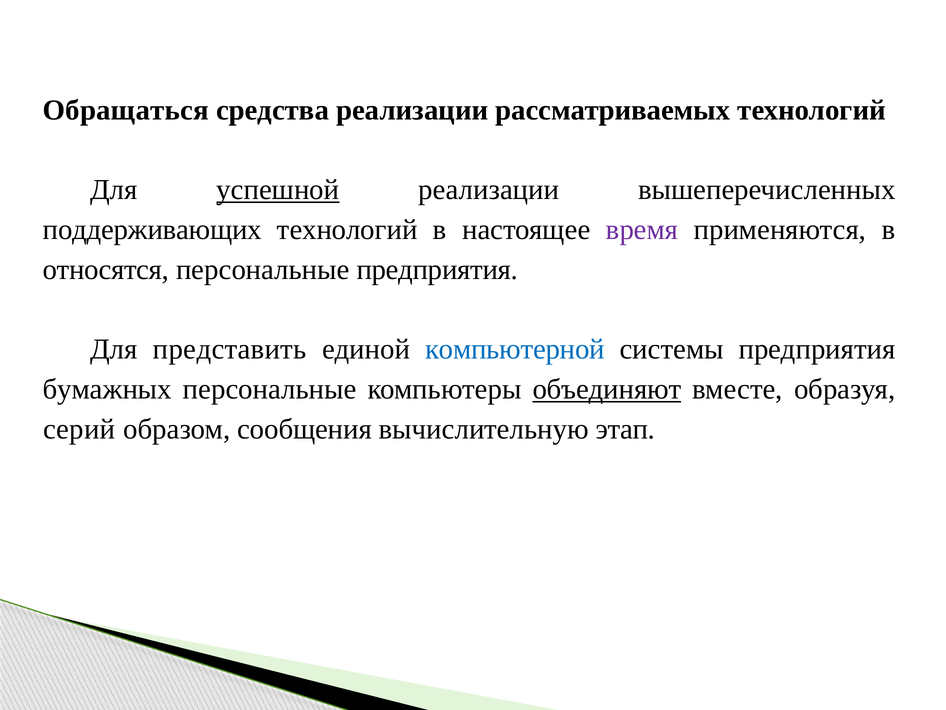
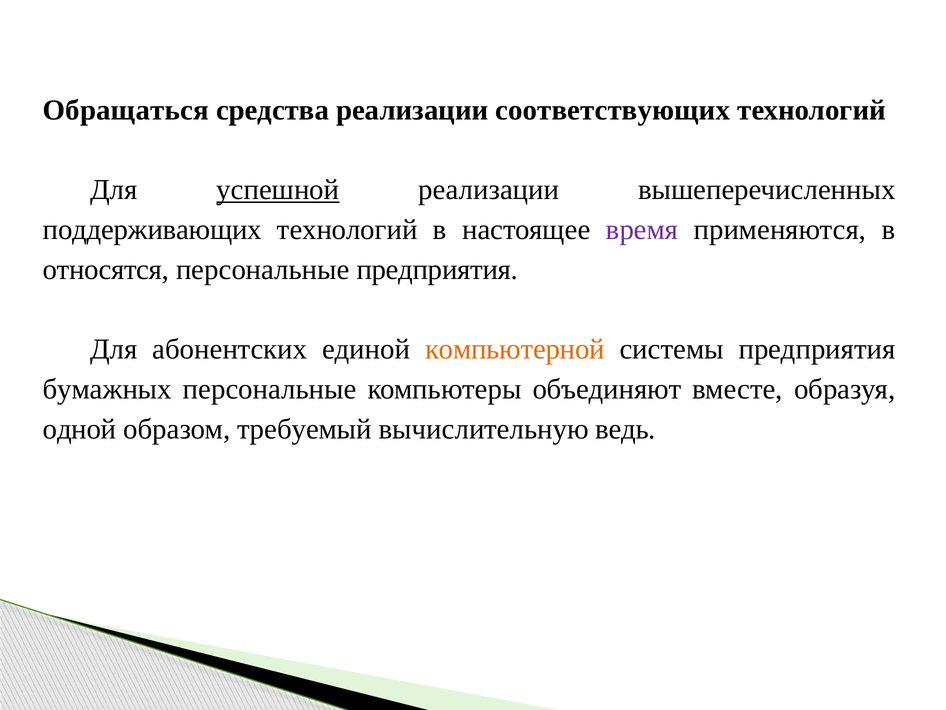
рассматриваемых: рассматриваемых -> соответствующих (613, 110)
представить: представить -> абонентских (230, 349)
компьютерной colour: blue -> orange (515, 349)
объединяют underline: present -> none (607, 389)
серий: серий -> одной (80, 429)
сообщения: сообщения -> требуемый (305, 429)
этап: этап -> ведь (626, 429)
